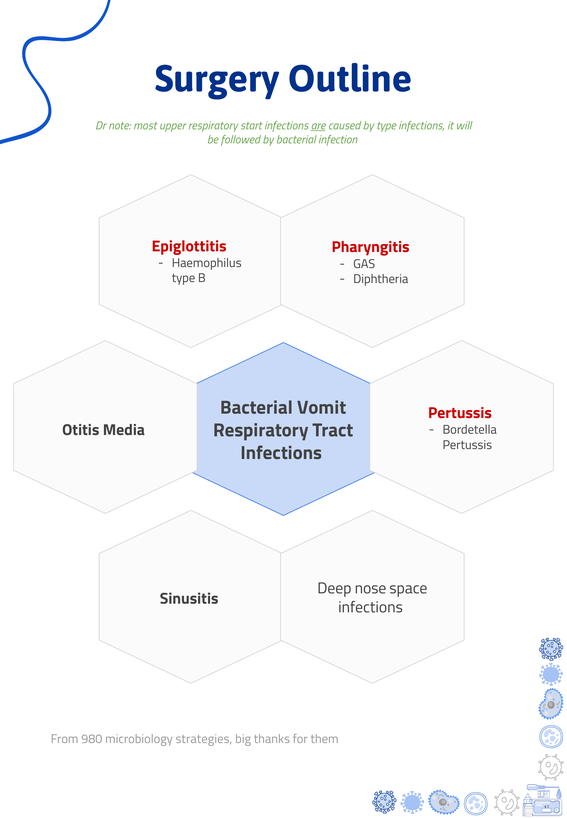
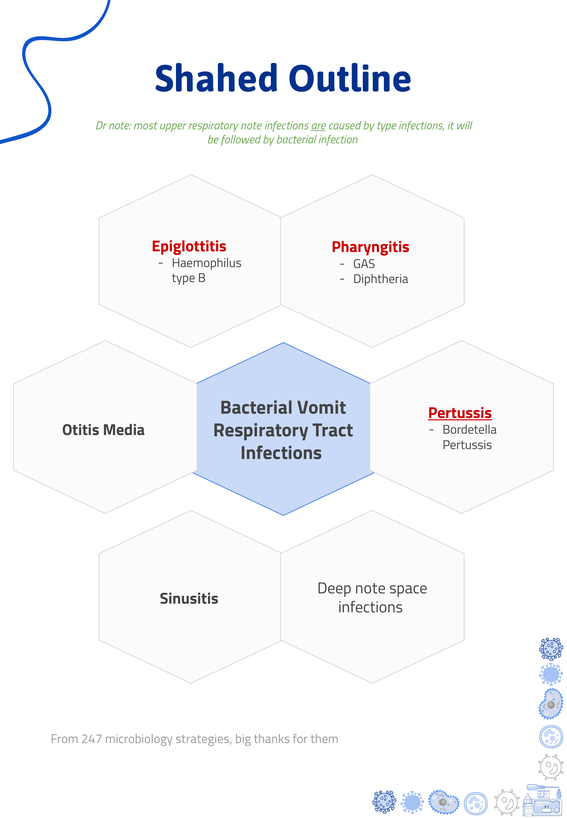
Surgery: Surgery -> Shahed (217, 79)
respiratory start: start -> note (251, 126)
Pertussis underline: none -> present (460, 413)
Deep nose: nose -> note (370, 589)
980: 980 -> 247 (92, 739)
